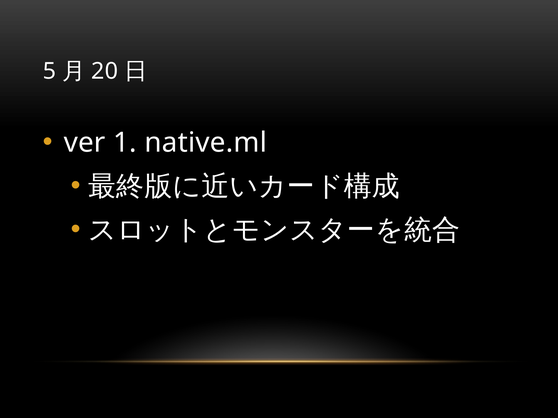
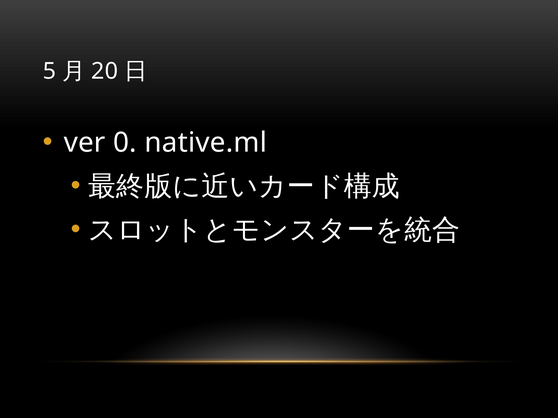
1: 1 -> 0 (125, 143)
